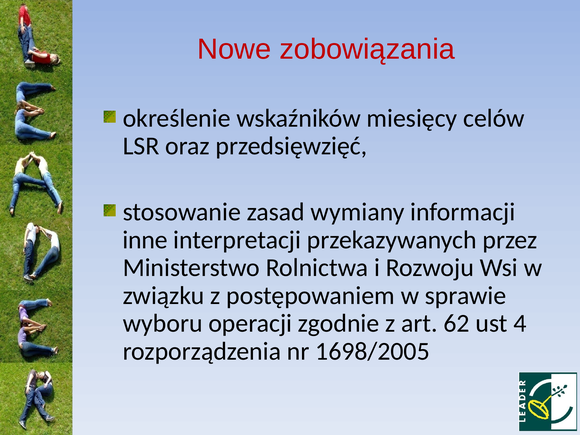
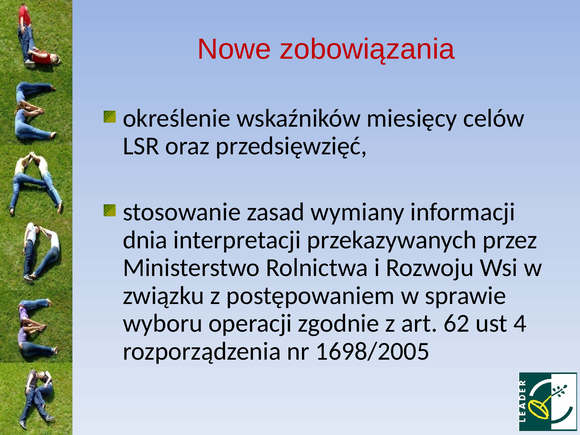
inne: inne -> dnia (145, 240)
